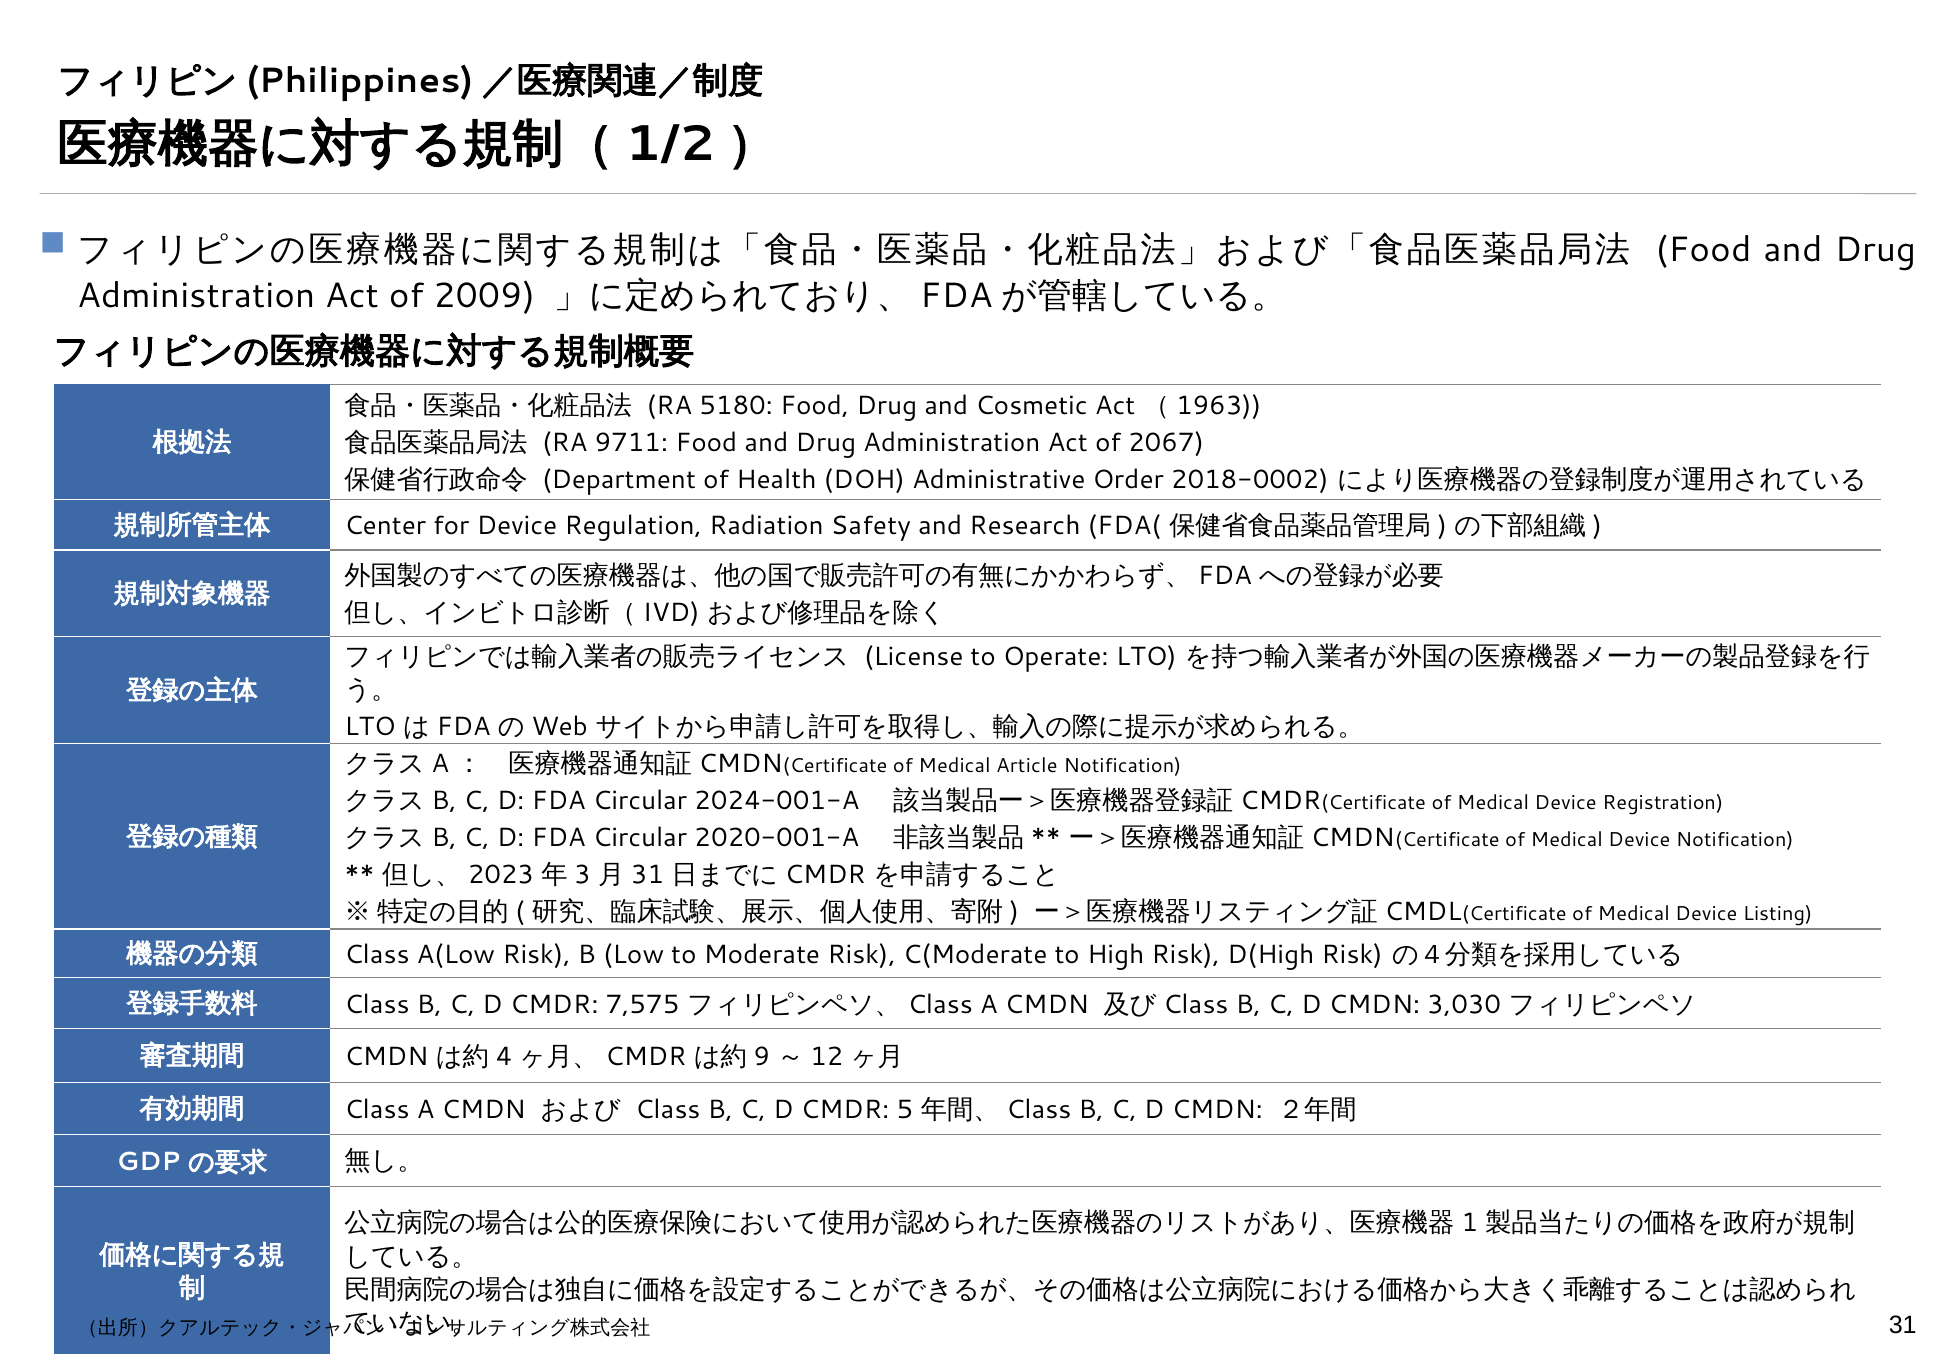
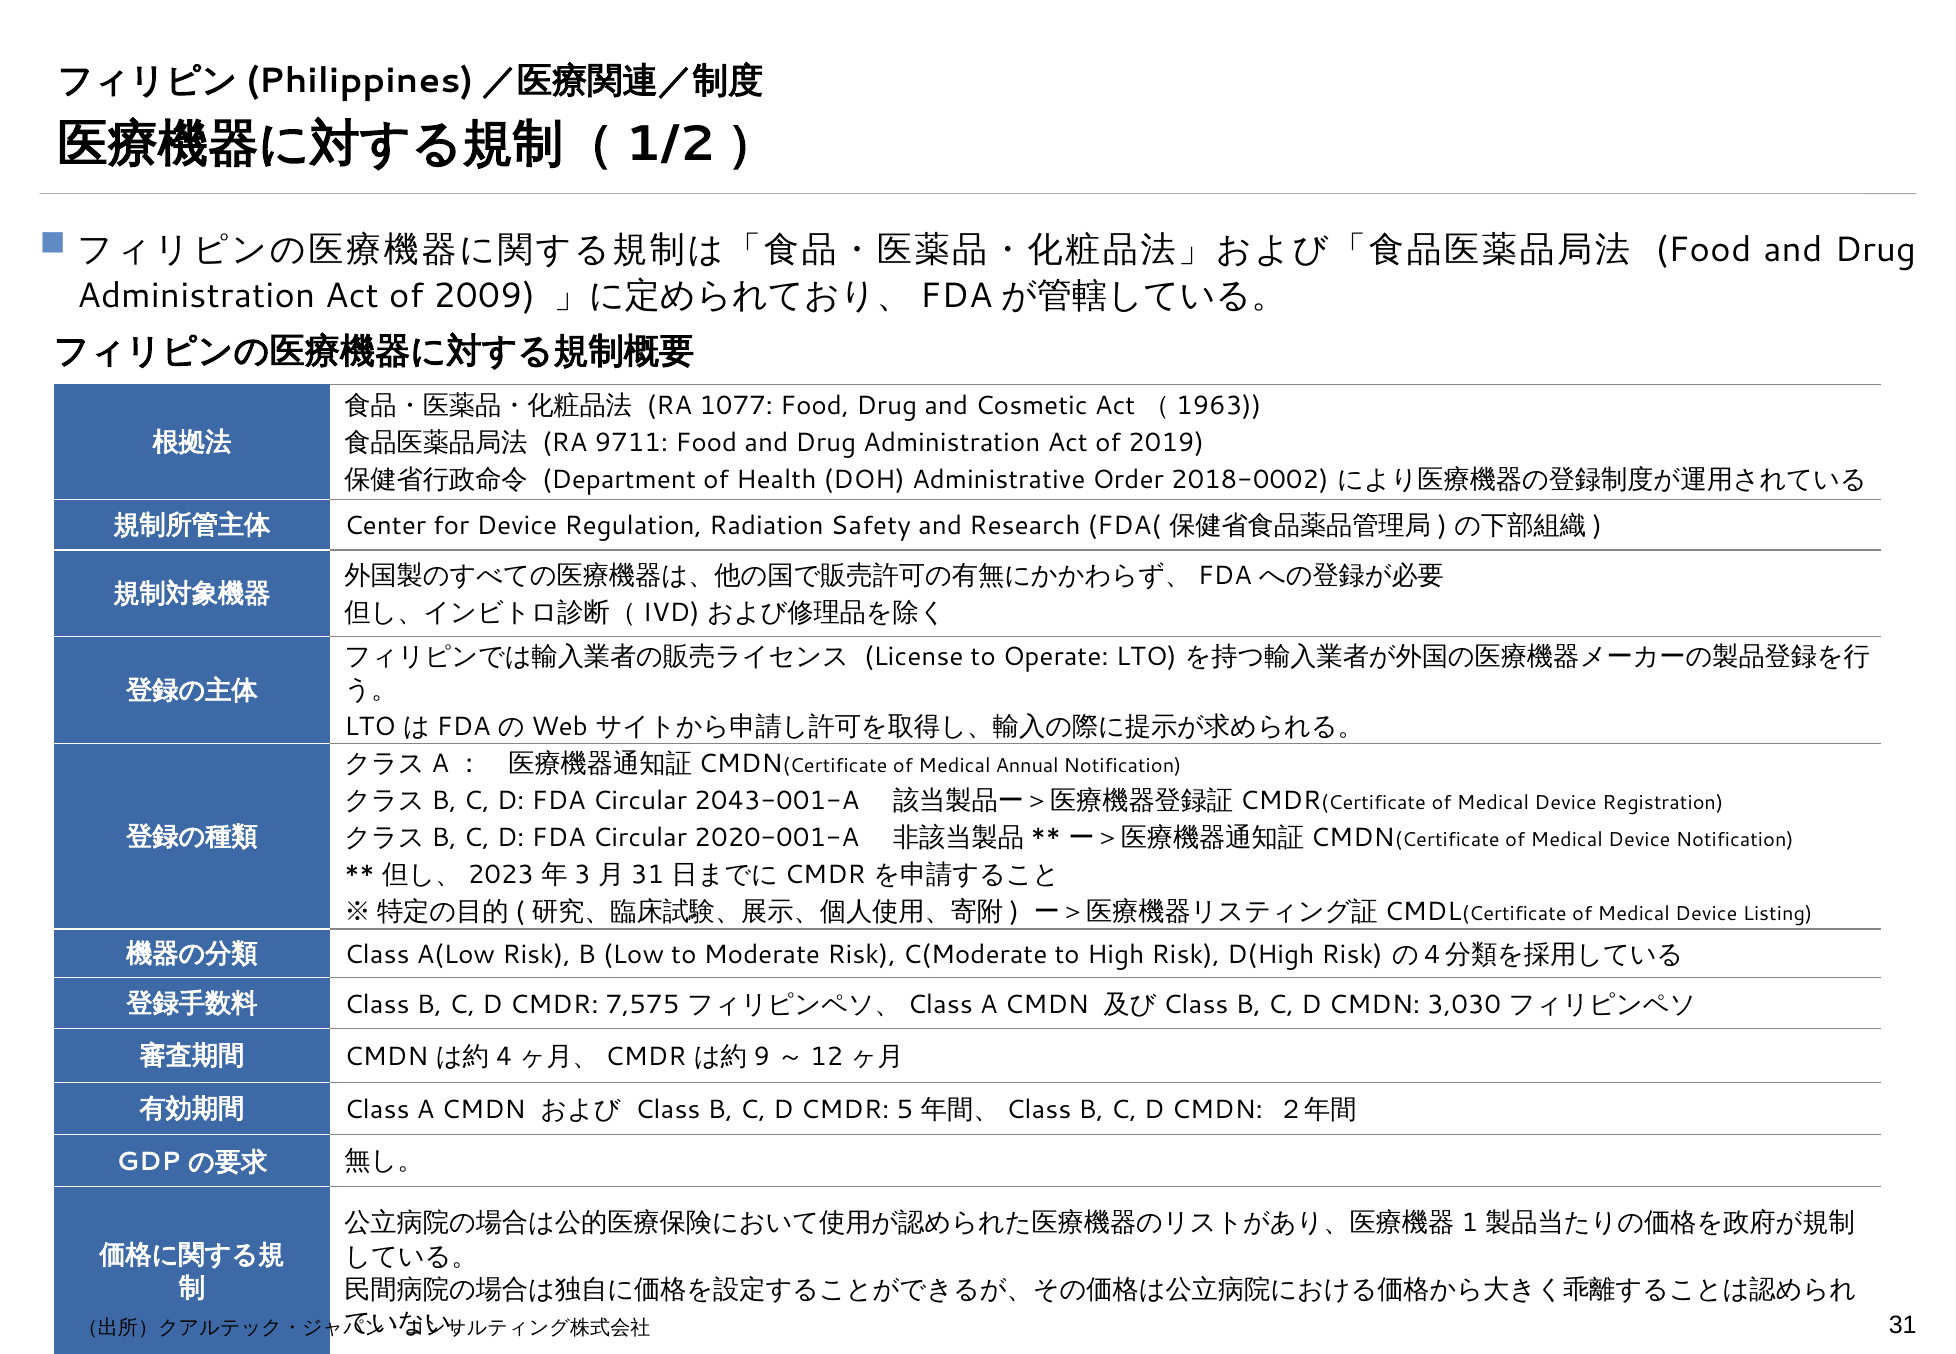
5180: 5180 -> 1077 (736, 406)
2067: 2067 -> 2019 (1166, 443)
Article: Article -> Annual (1027, 766)
2024-001-A: 2024-001-A -> 2043-001-A (777, 801)
